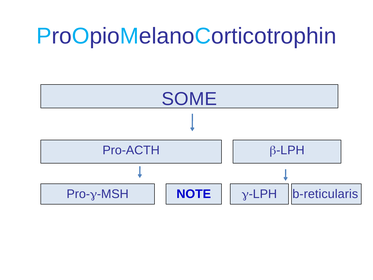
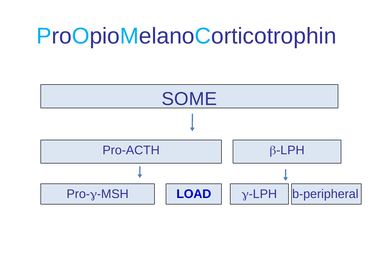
NOTE: NOTE -> LOAD (194, 194)
b-reticularis: b-reticularis -> b-peripheral (325, 194)
